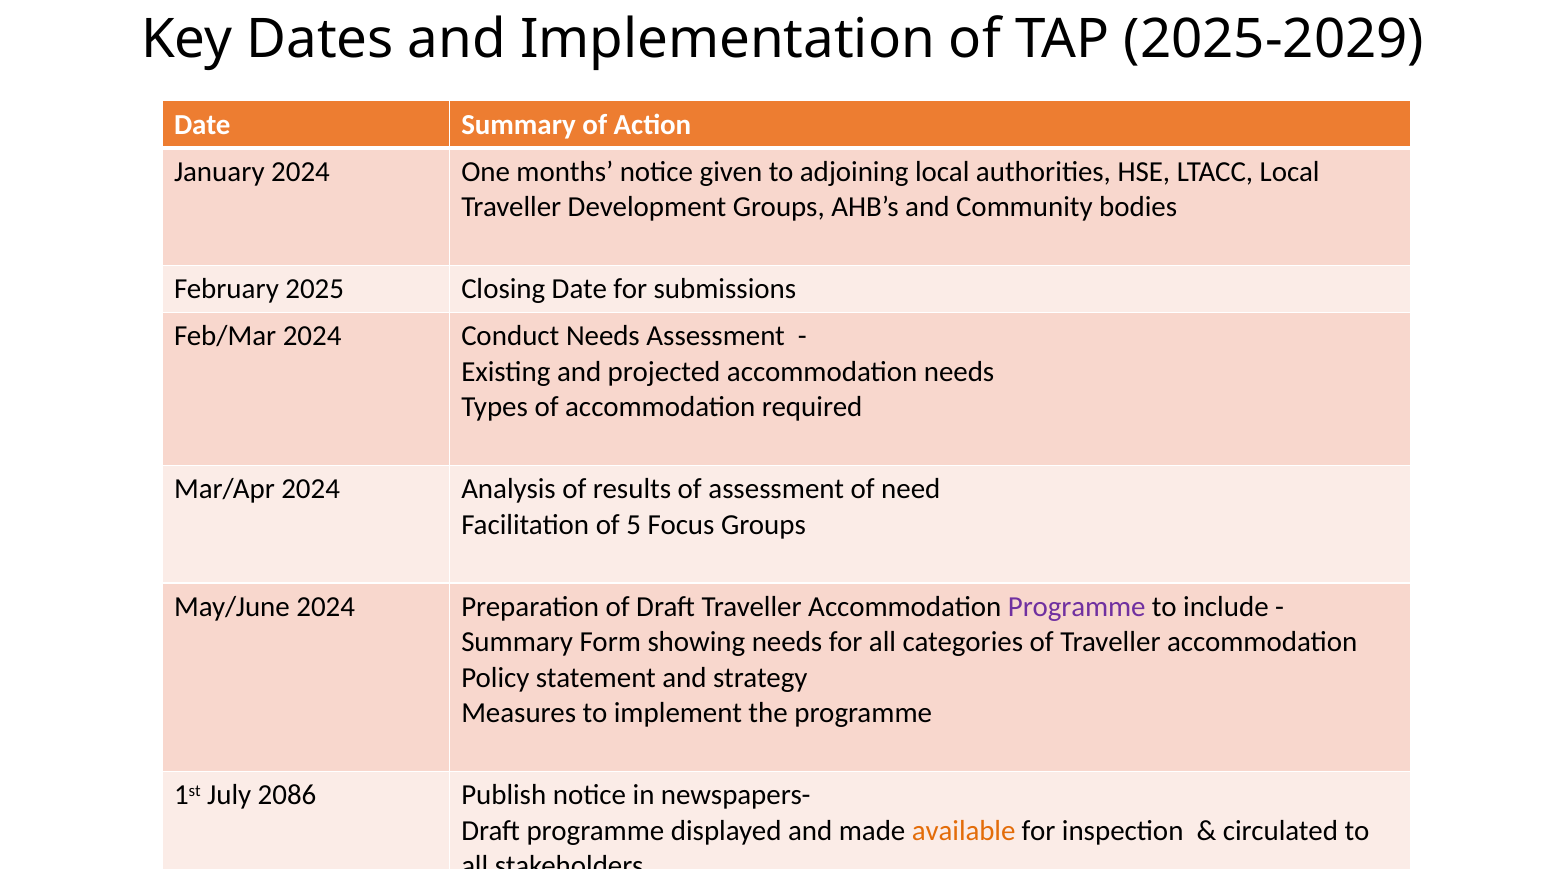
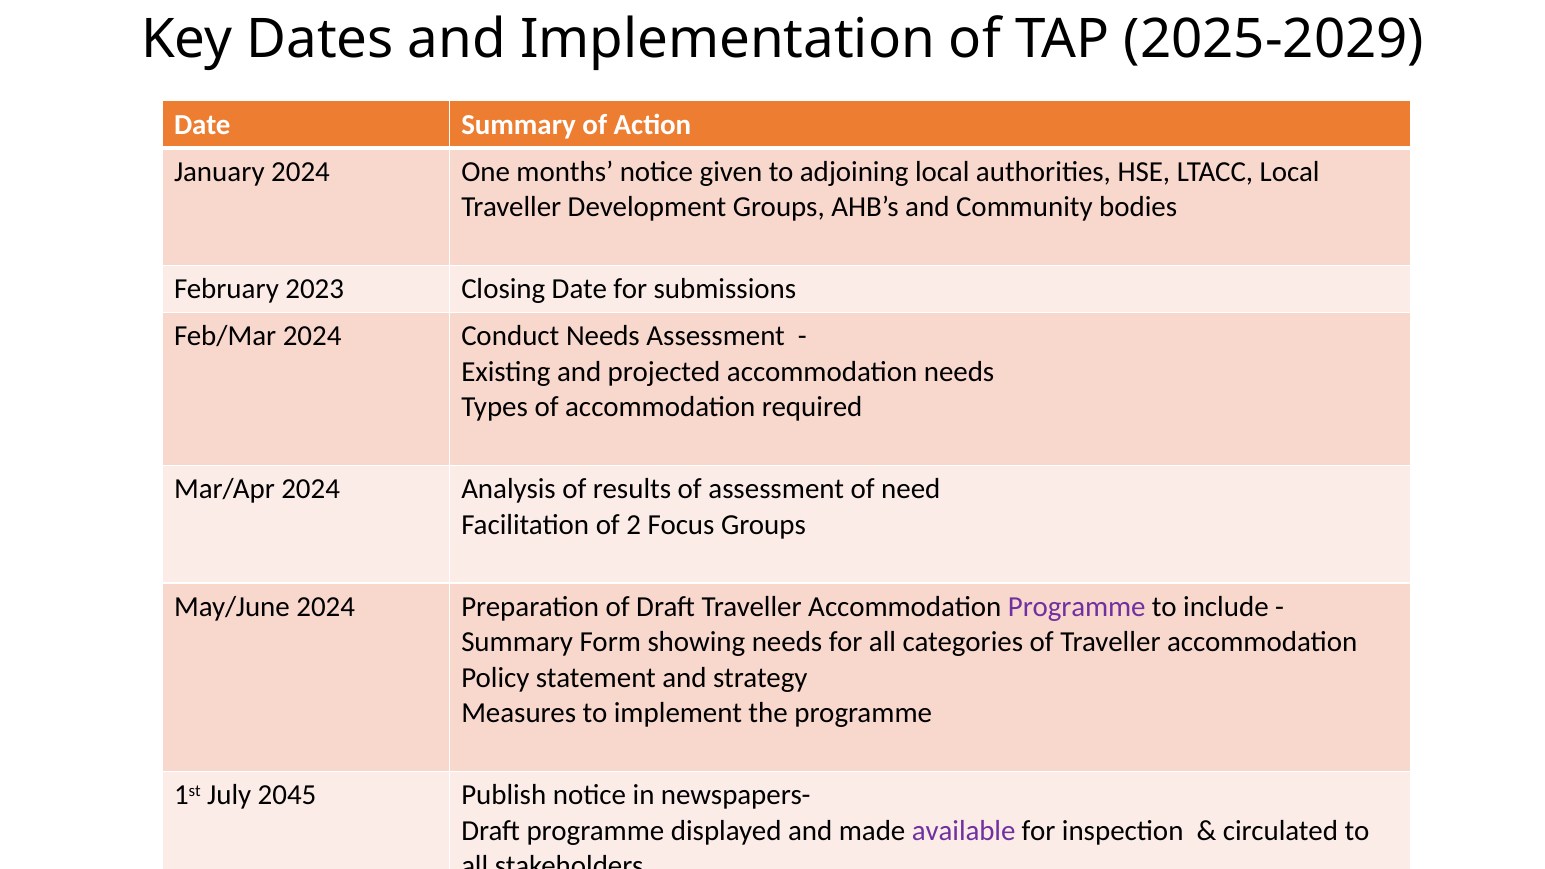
2025: 2025 -> 2023 (315, 289)
5: 5 -> 2 (634, 525)
2086: 2086 -> 2045 (287, 795)
available colour: orange -> purple (964, 831)
